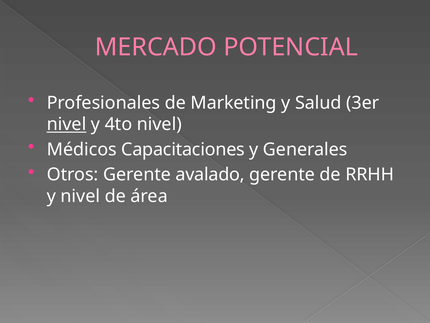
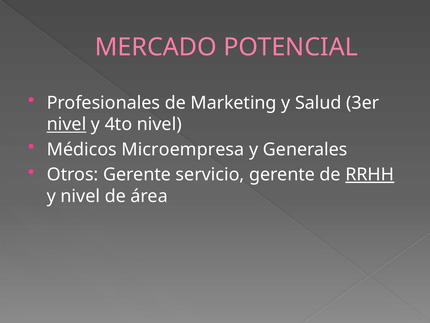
Capacitaciones: Capacitaciones -> Microempresa (183, 149)
avalado: avalado -> servicio (210, 174)
RRHH underline: none -> present (370, 174)
